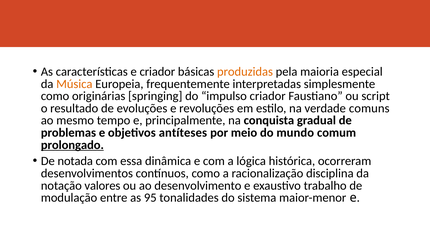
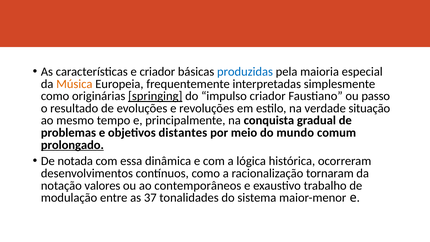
produzidas colour: orange -> blue (245, 72)
springing underline: none -> present (155, 96)
script: script -> passo (376, 96)
comuns: comuns -> situação (369, 108)
antíteses: antíteses -> distantes (183, 133)
disciplina: disciplina -> tornaram (330, 173)
desenvolvimento: desenvolvimento -> contemporâneos (198, 185)
95: 95 -> 37 (150, 198)
